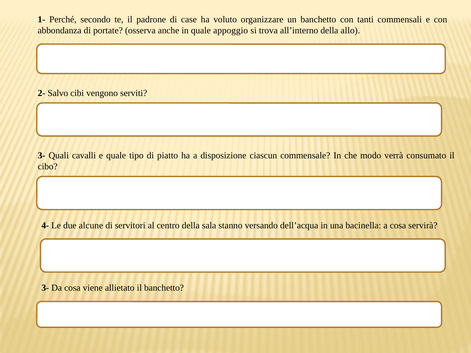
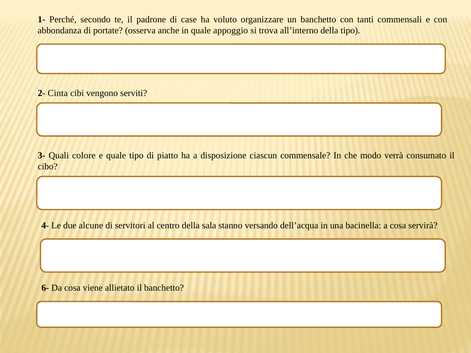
della allo: allo -> tipo (350, 30)
Salvo: Salvo -> Cinta (58, 93)
cavalli: cavalli -> colore (84, 156)
3-: 3- -> 6- (45, 288)
